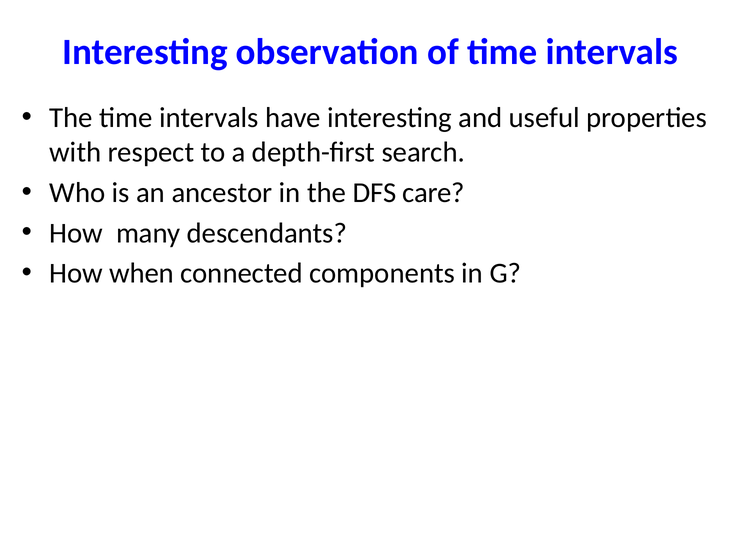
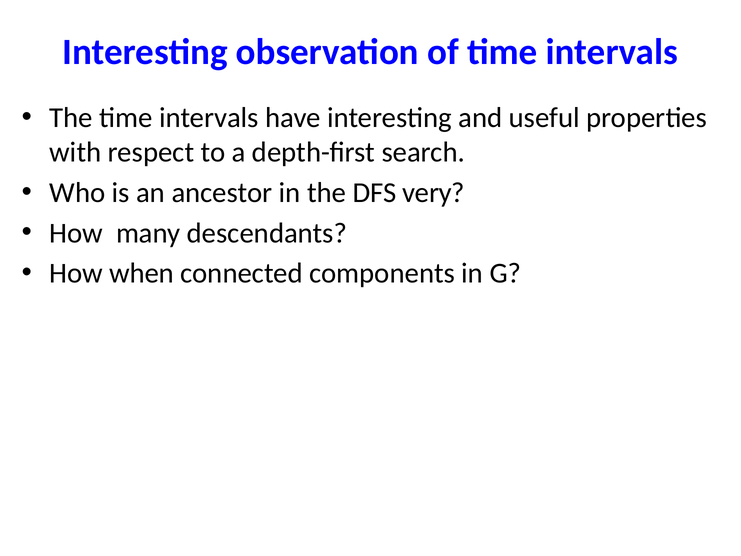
care: care -> very (434, 193)
